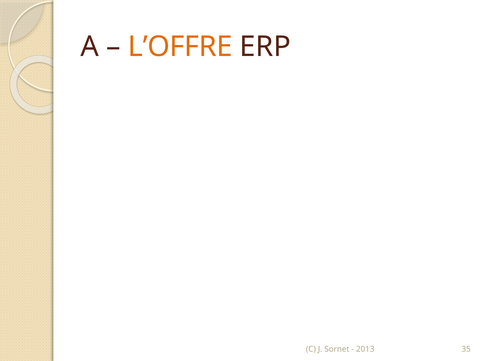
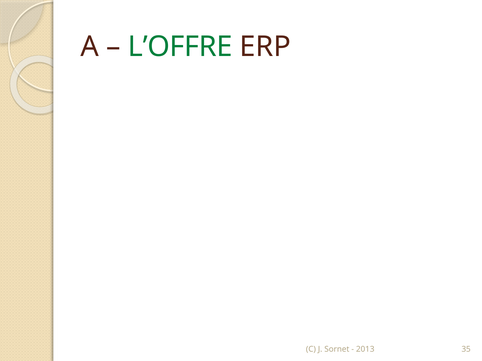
L’OFFRE colour: orange -> green (180, 47)
